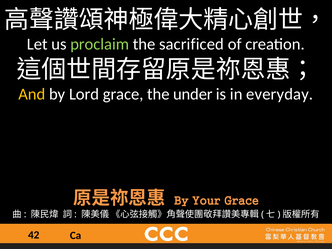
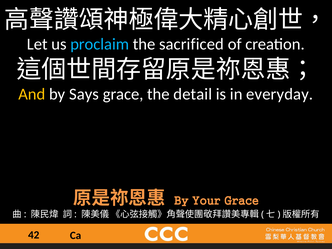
proclaim colour: light green -> light blue (100, 44)
Lord: Lord -> Says (84, 94)
under: under -> detail (193, 94)
